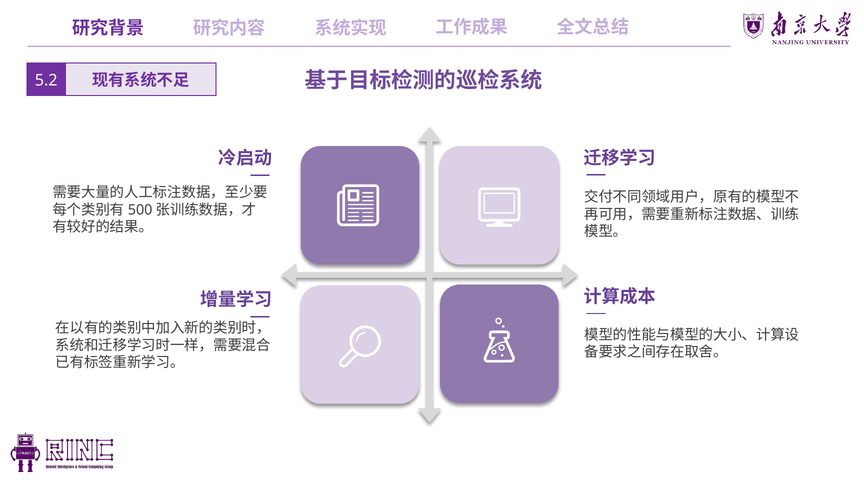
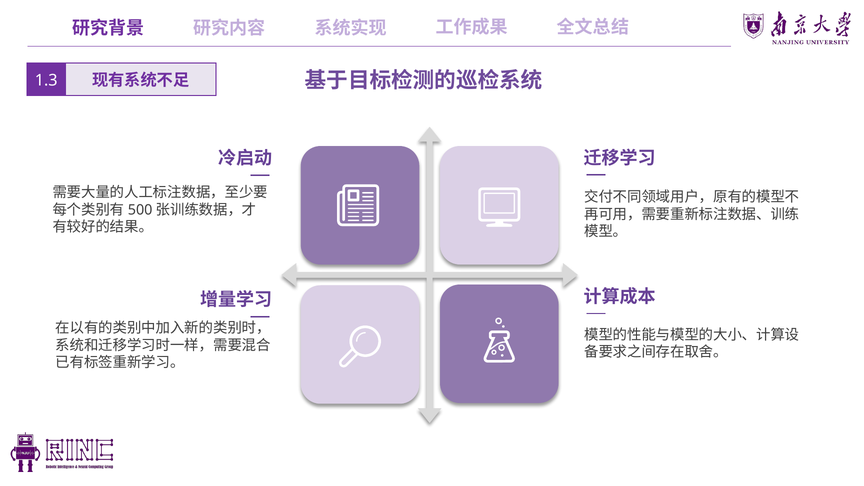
5.2: 5.2 -> 1.3 (46, 80)
